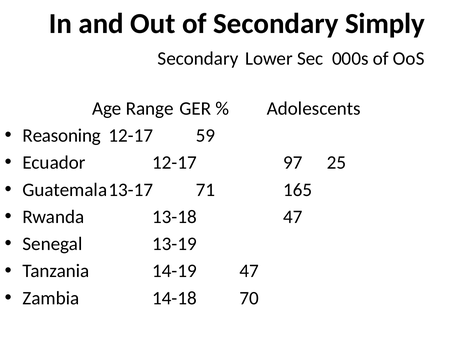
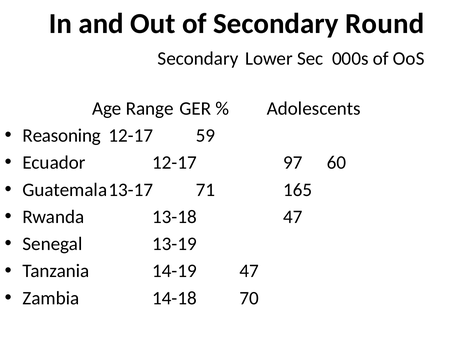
Simply: Simply -> Round (385, 24)
25: 25 -> 60 (337, 163)
